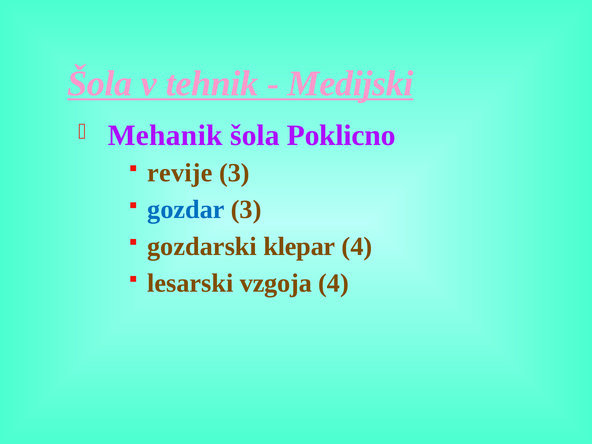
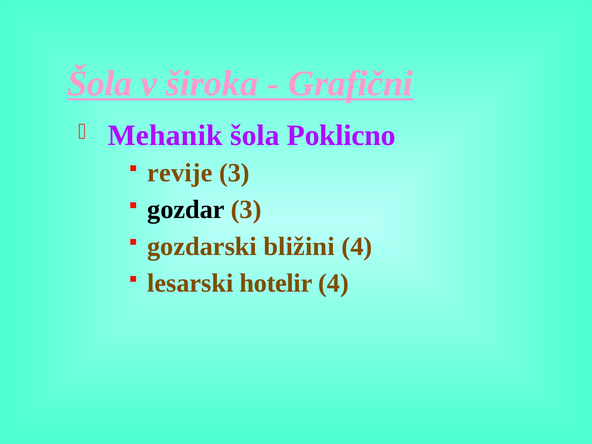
tehnik: tehnik -> široka (212, 83)
Medijski: Medijski -> Grafični (351, 83)
gozdar colour: blue -> black (186, 210)
klepar: klepar -> bližini (299, 246)
vzgoja: vzgoja -> hotelir (276, 283)
